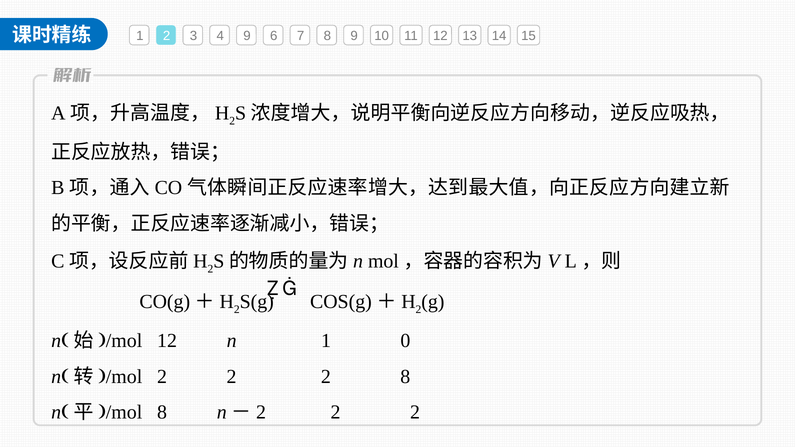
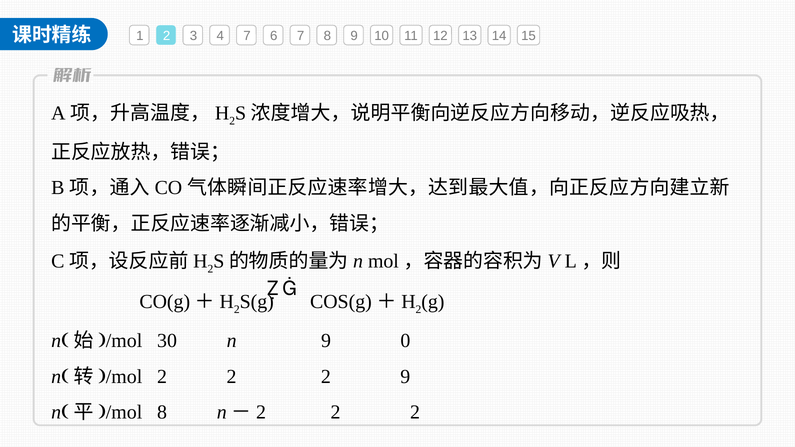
4 9: 9 -> 7 (247, 36)
12: 12 -> 30 (167, 341)
n 1: 1 -> 9 (326, 341)
2 8: 8 -> 9 (405, 377)
